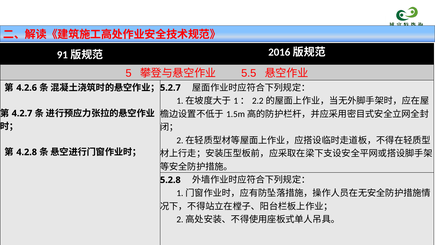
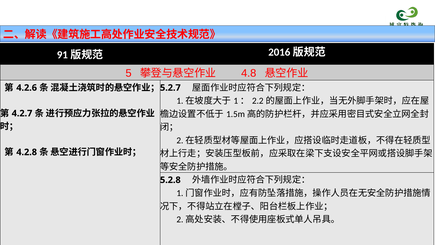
5.5: 5.5 -> 4.8 (249, 73)
